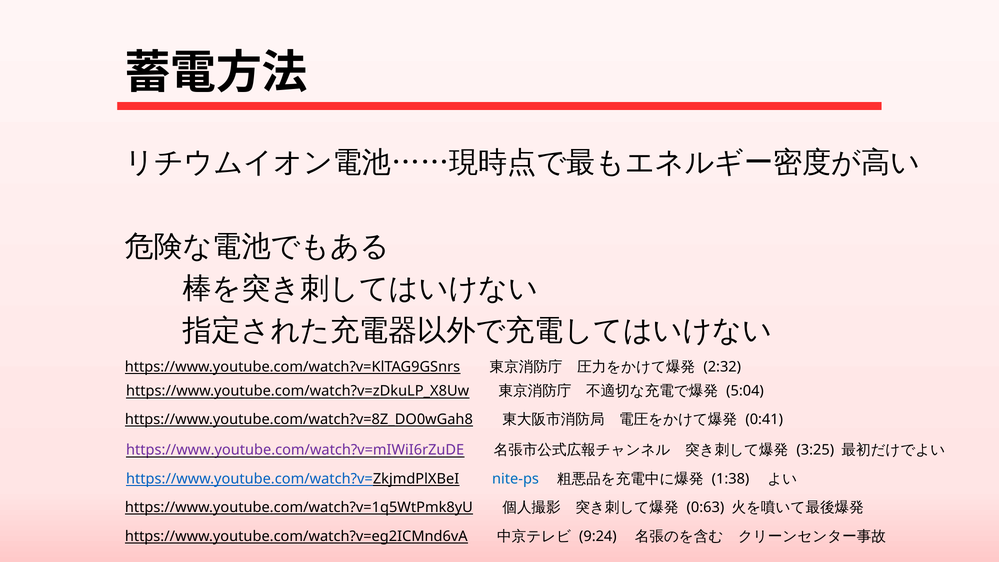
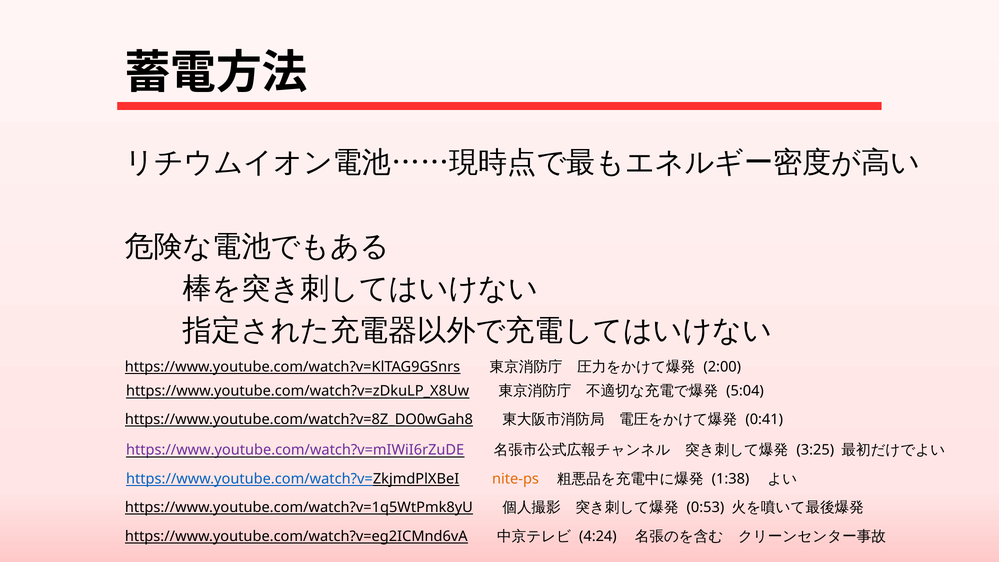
2:32: 2:32 -> 2:00 (722, 367)
nite-ps colour: blue -> orange (516, 479)
0:63: 0:63 -> 0:53 (705, 507)
9:24: 9:24 -> 4:24 (598, 536)
